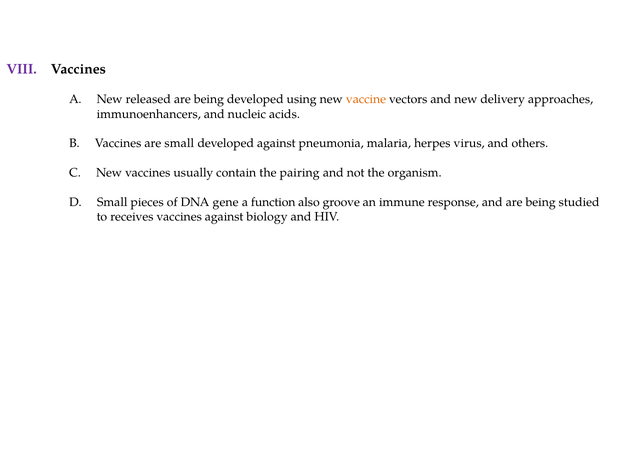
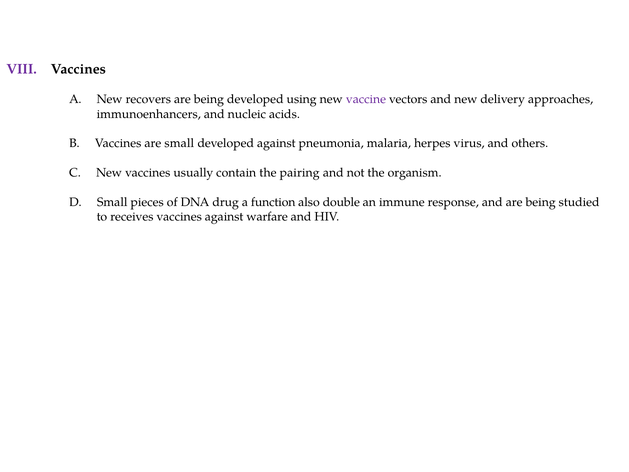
released: released -> recovers (148, 99)
vaccine colour: orange -> purple (366, 99)
gene: gene -> drug (226, 202)
groove: groove -> double (341, 202)
biology: biology -> warfare (267, 217)
